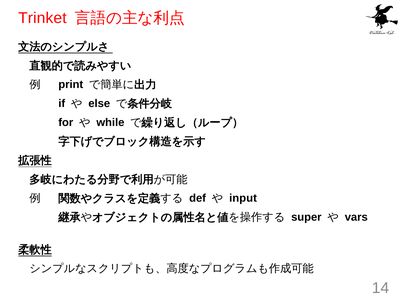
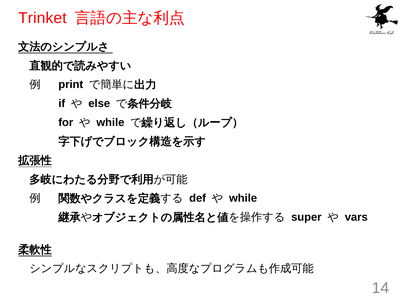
input: input -> while (243, 199)
